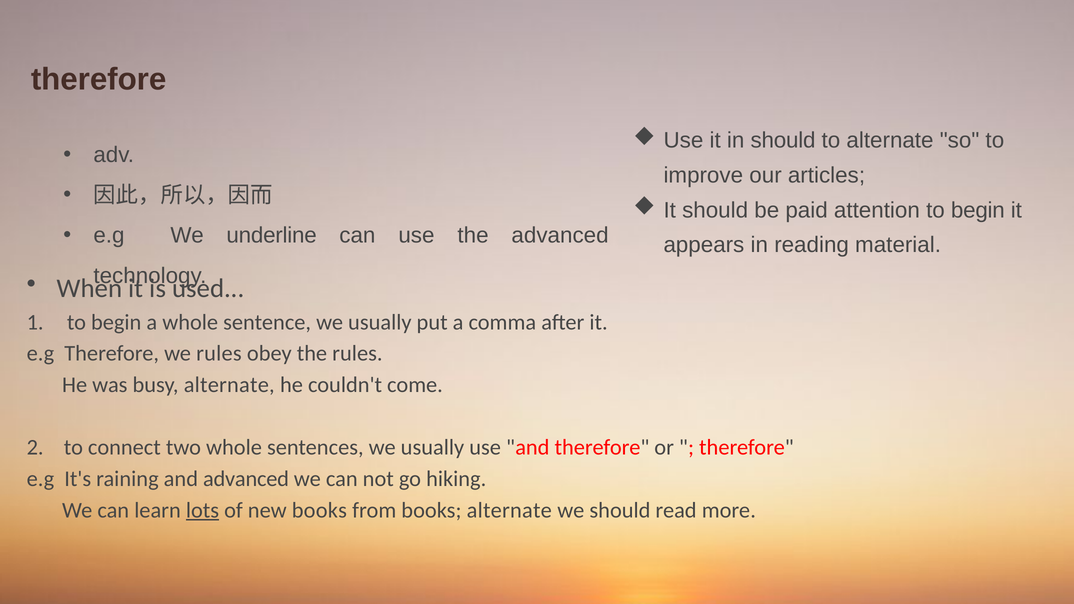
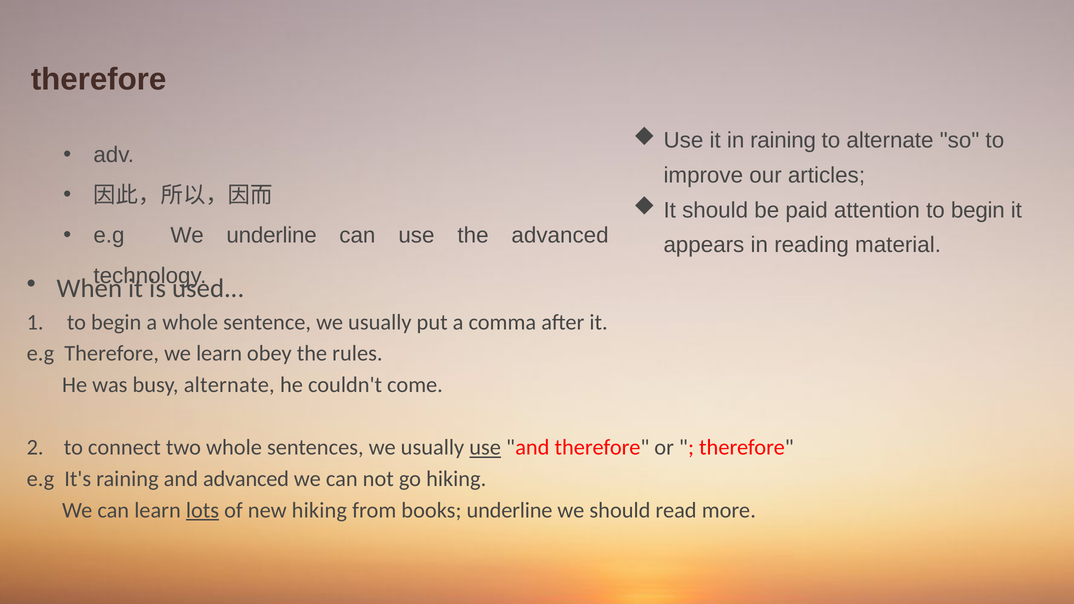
in should: should -> raining (783, 140)
we rules: rules -> learn (219, 354)
use underline: none -> present (485, 448)
new books: books -> hiking (319, 510)
books alternate: alternate -> underline (510, 510)
